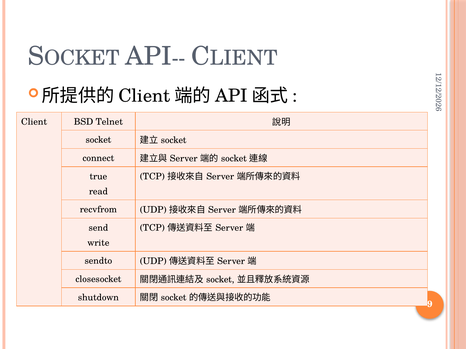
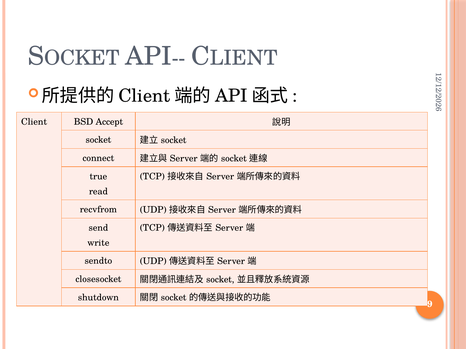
Telnet: Telnet -> Accept (109, 122)
